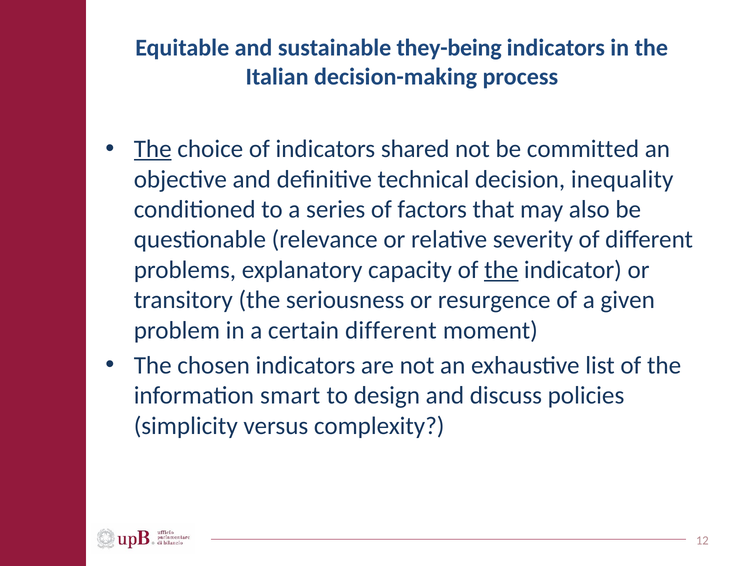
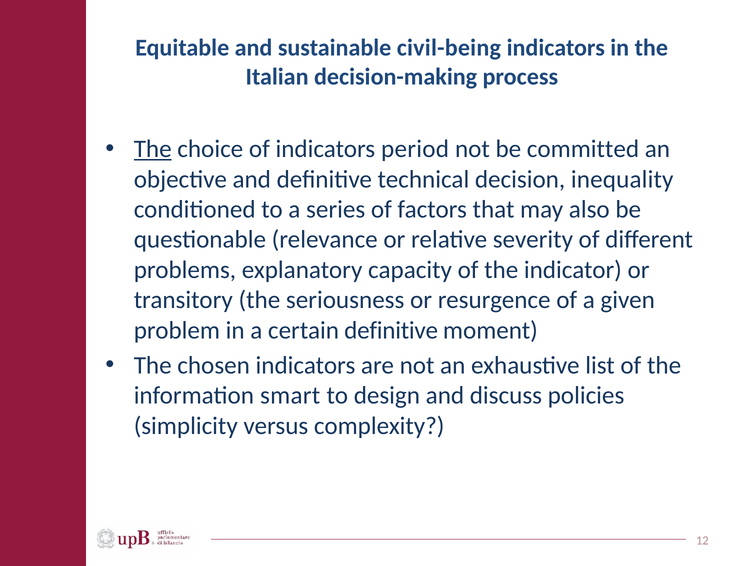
they-being: they-being -> civil-being (449, 48)
shared: shared -> period (415, 149)
the underline: present -> none (501, 270)
certain different: different -> definitive (391, 330)
